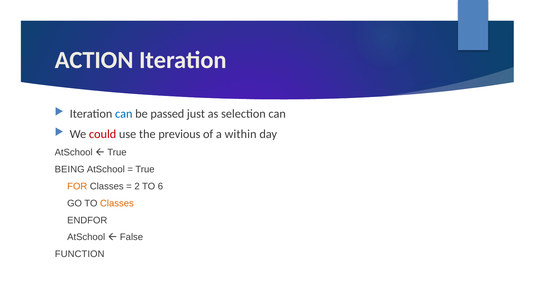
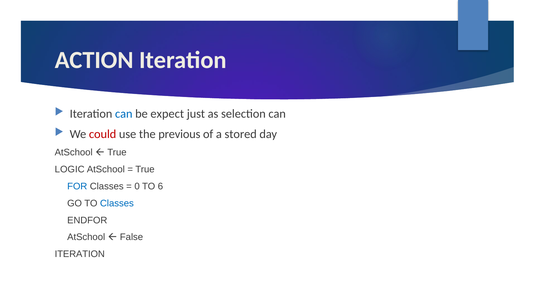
passed: passed -> expect (167, 114)
within: within -> stored (241, 134)
BEING: BEING -> LOGIC (70, 169)
FOR colour: orange -> blue (77, 186)
2: 2 -> 0 (137, 186)
Classes colour: orange -> blue (117, 203)
FUNCTION: FUNCTION -> ITERATION (80, 254)
